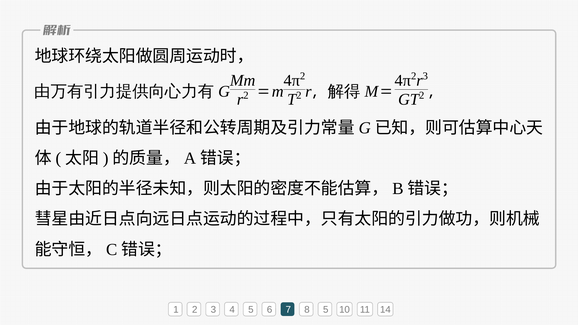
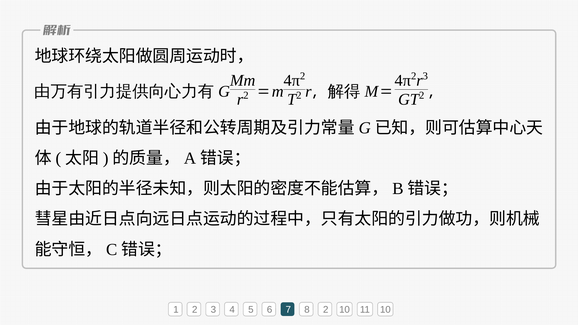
8 5: 5 -> 2 (326, 310)
11 14: 14 -> 10 (385, 310)
